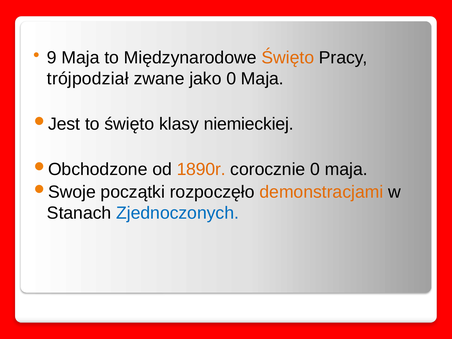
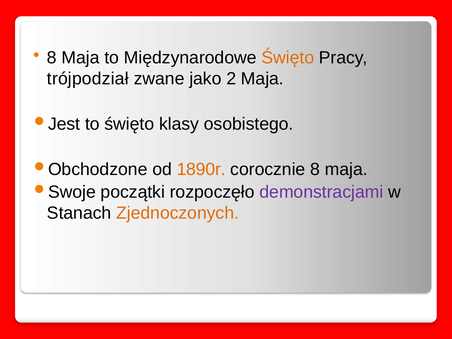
9: 9 -> 8 (52, 58)
jako 0: 0 -> 2 (231, 79)
niemieckiej: niemieckiej -> osobistego (249, 124)
corocznie 0: 0 -> 8 (315, 169)
demonstracjami colour: orange -> purple (321, 192)
Zjednoczonych colour: blue -> orange (178, 213)
